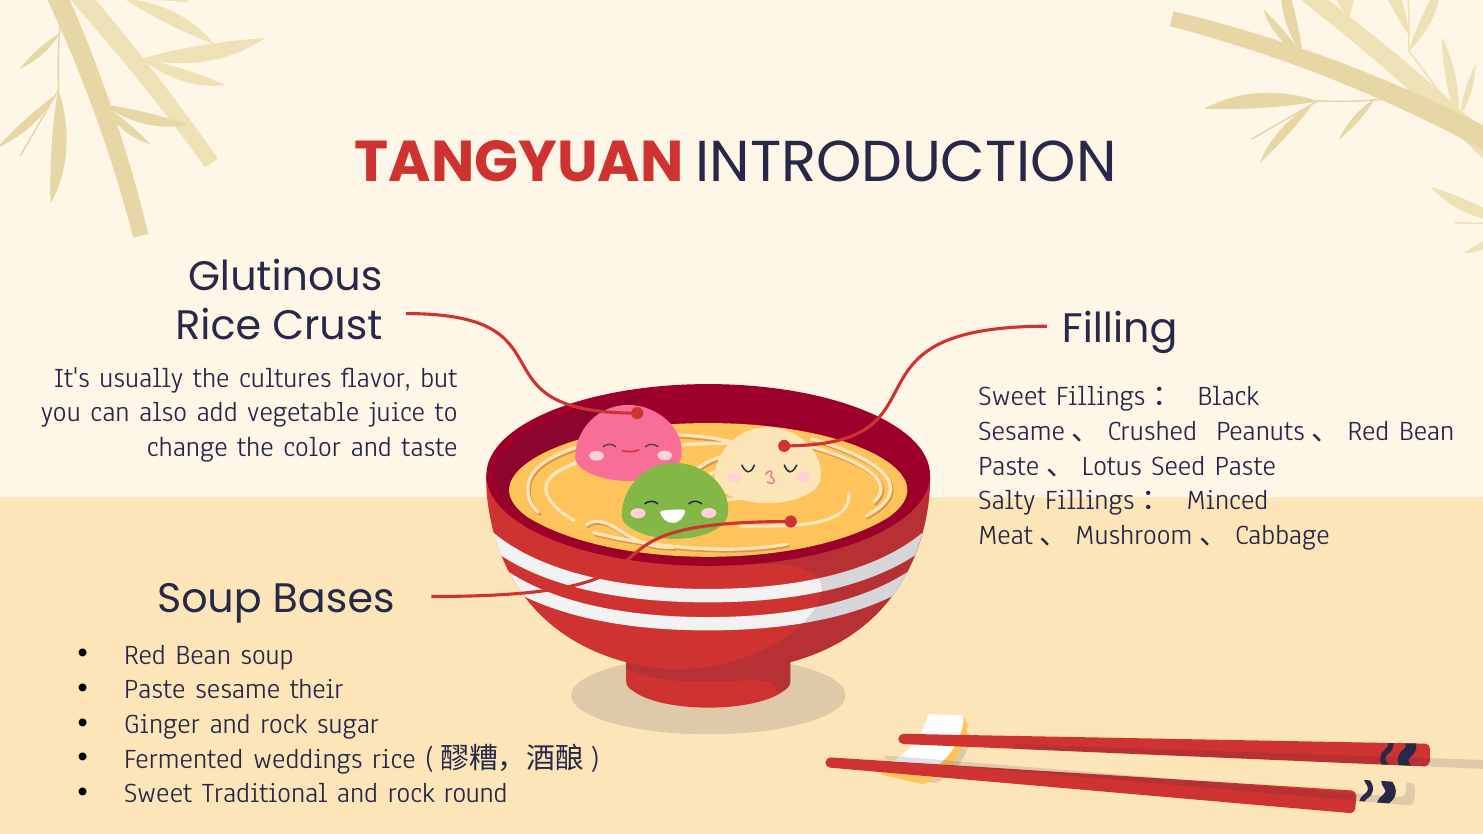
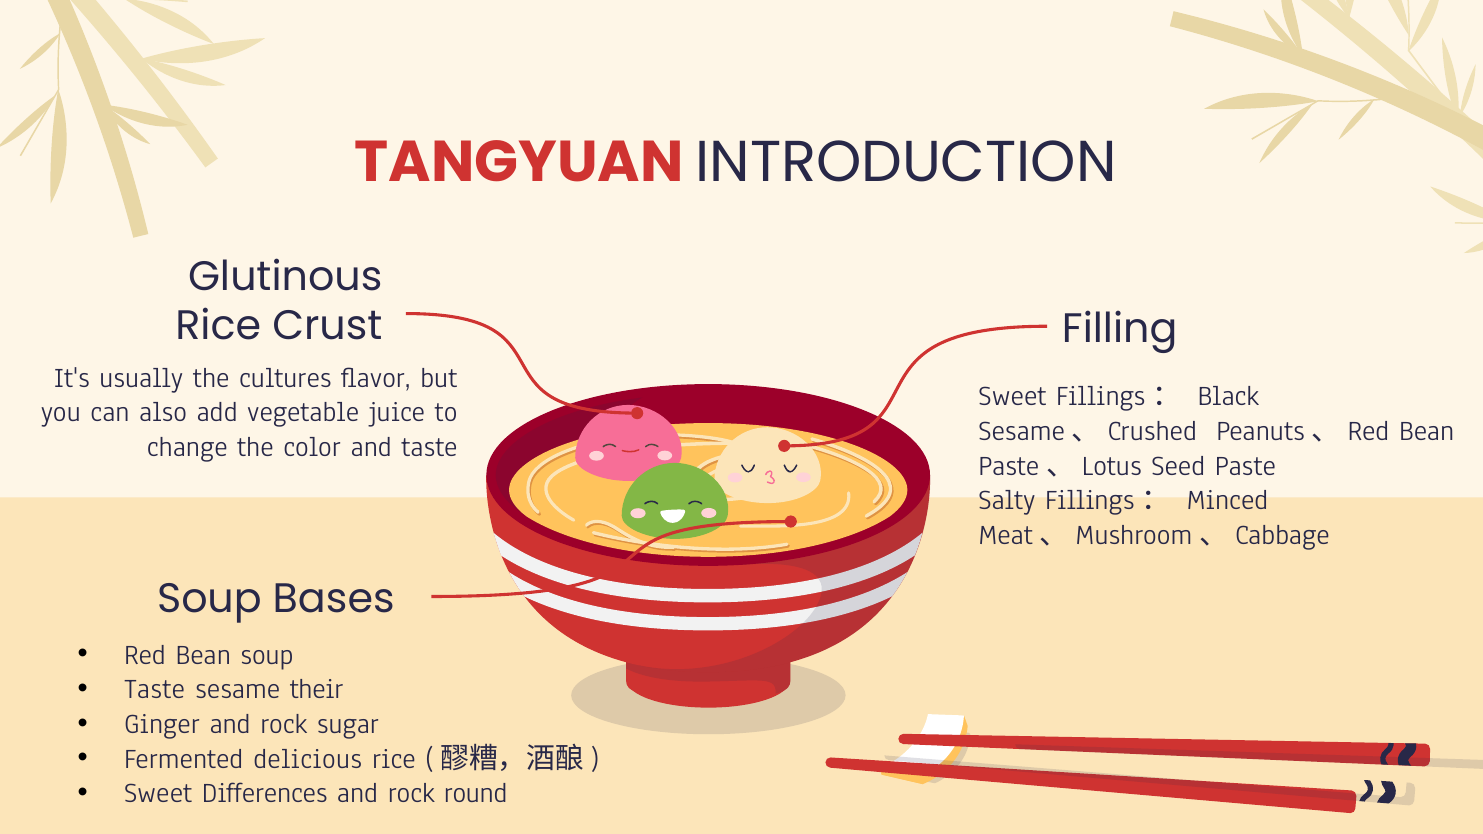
Paste: Paste -> Taste (155, 690)
weddings: weddings -> delicious (308, 759)
Traditional: Traditional -> Differences (265, 794)
